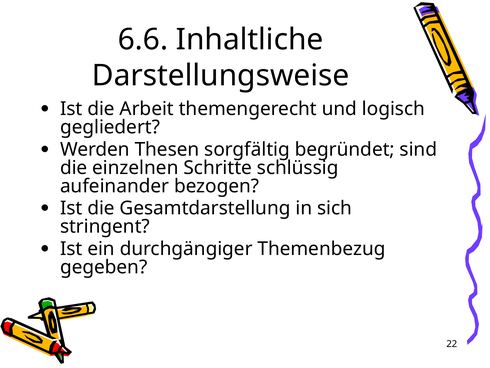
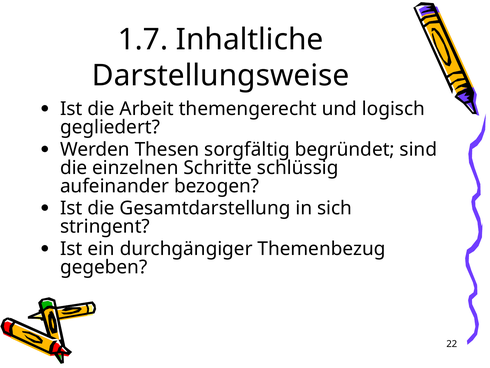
6.6: 6.6 -> 1.7 (143, 40)
